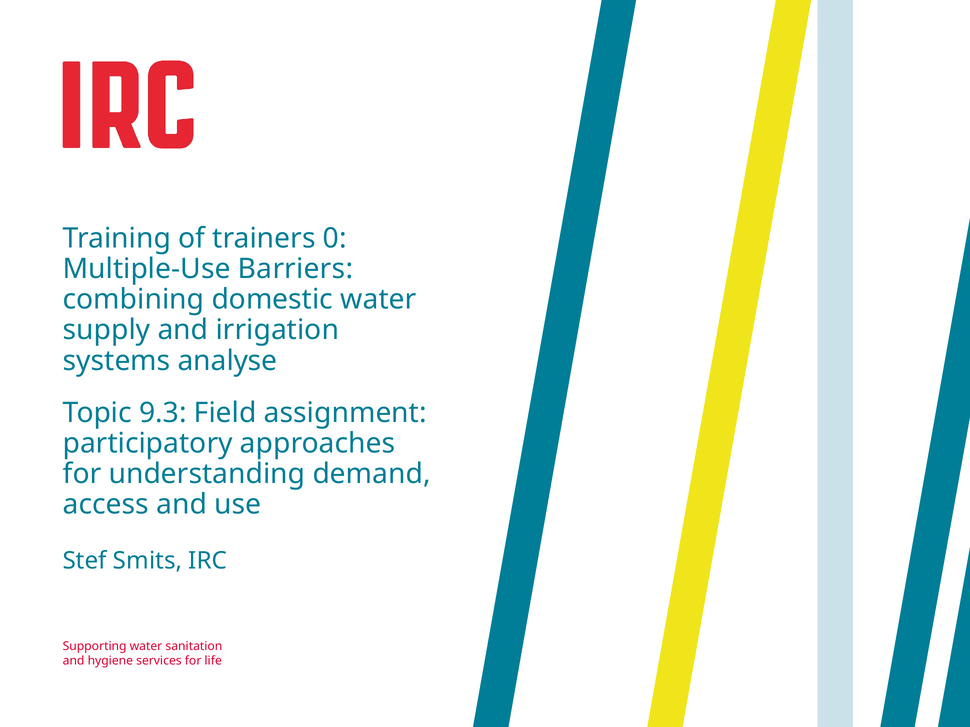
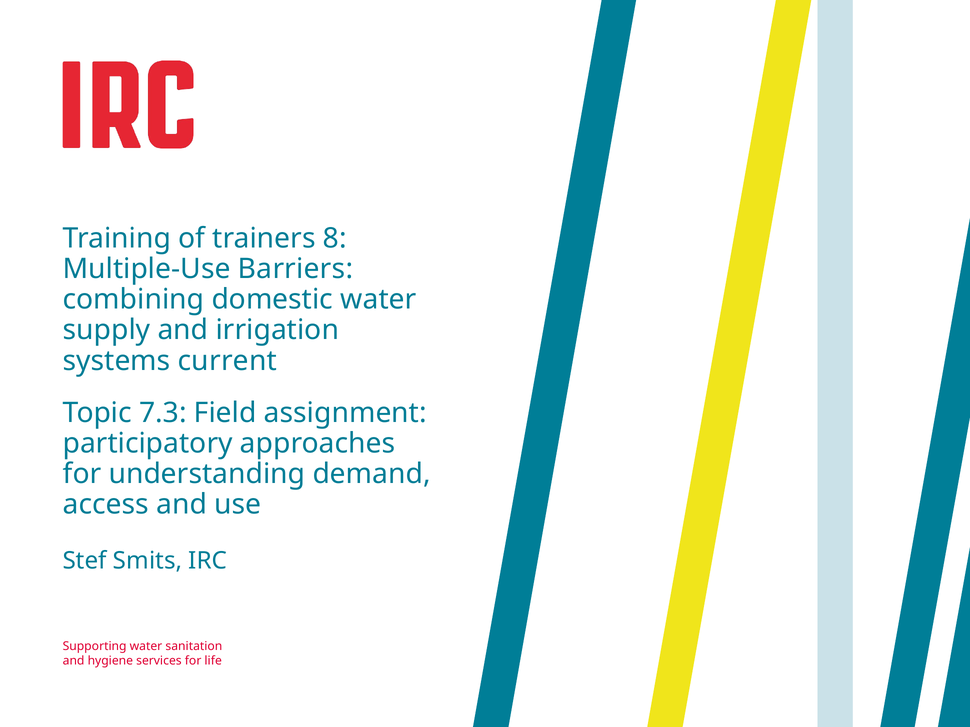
0: 0 -> 8 (335, 239)
analyse: analyse -> current (227, 361)
9.3: 9.3 -> 7.3 (163, 413)
